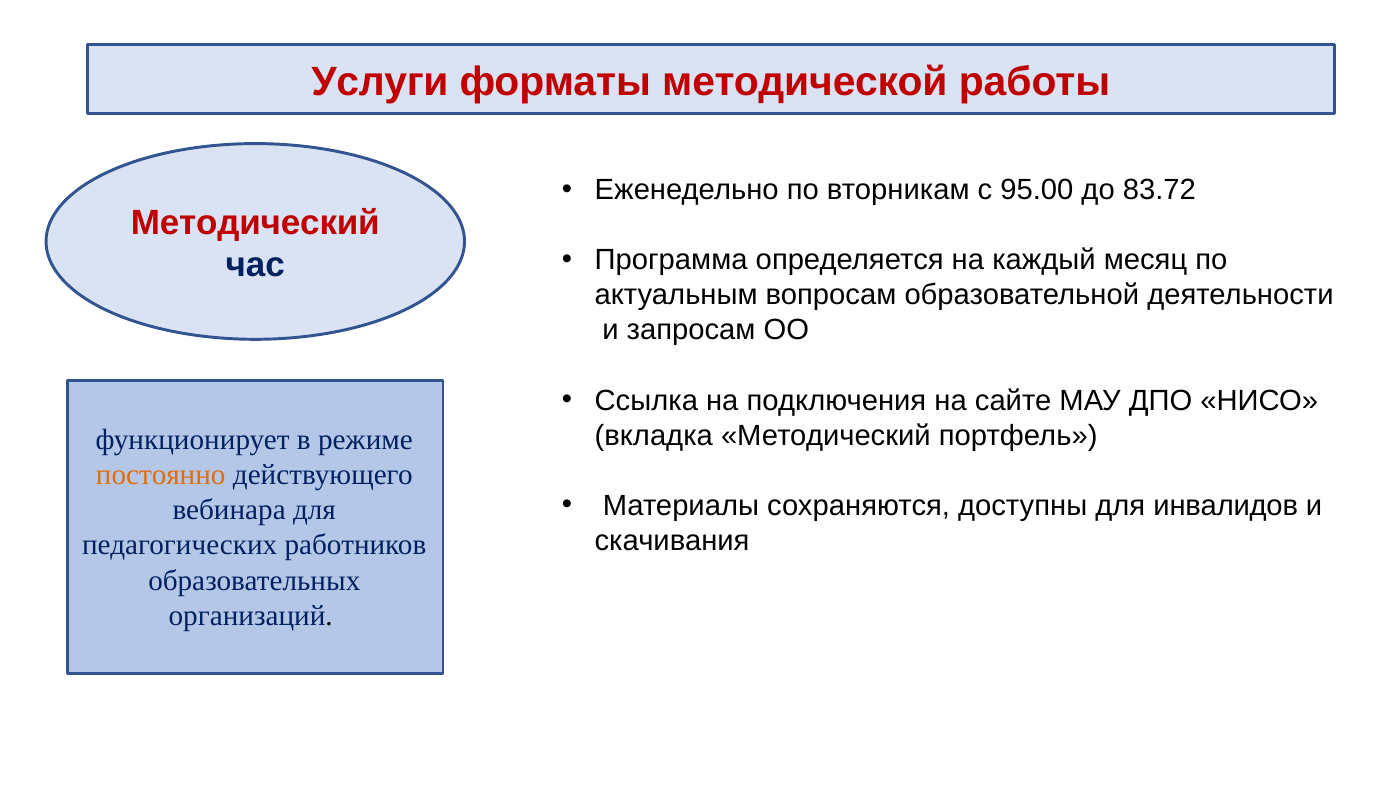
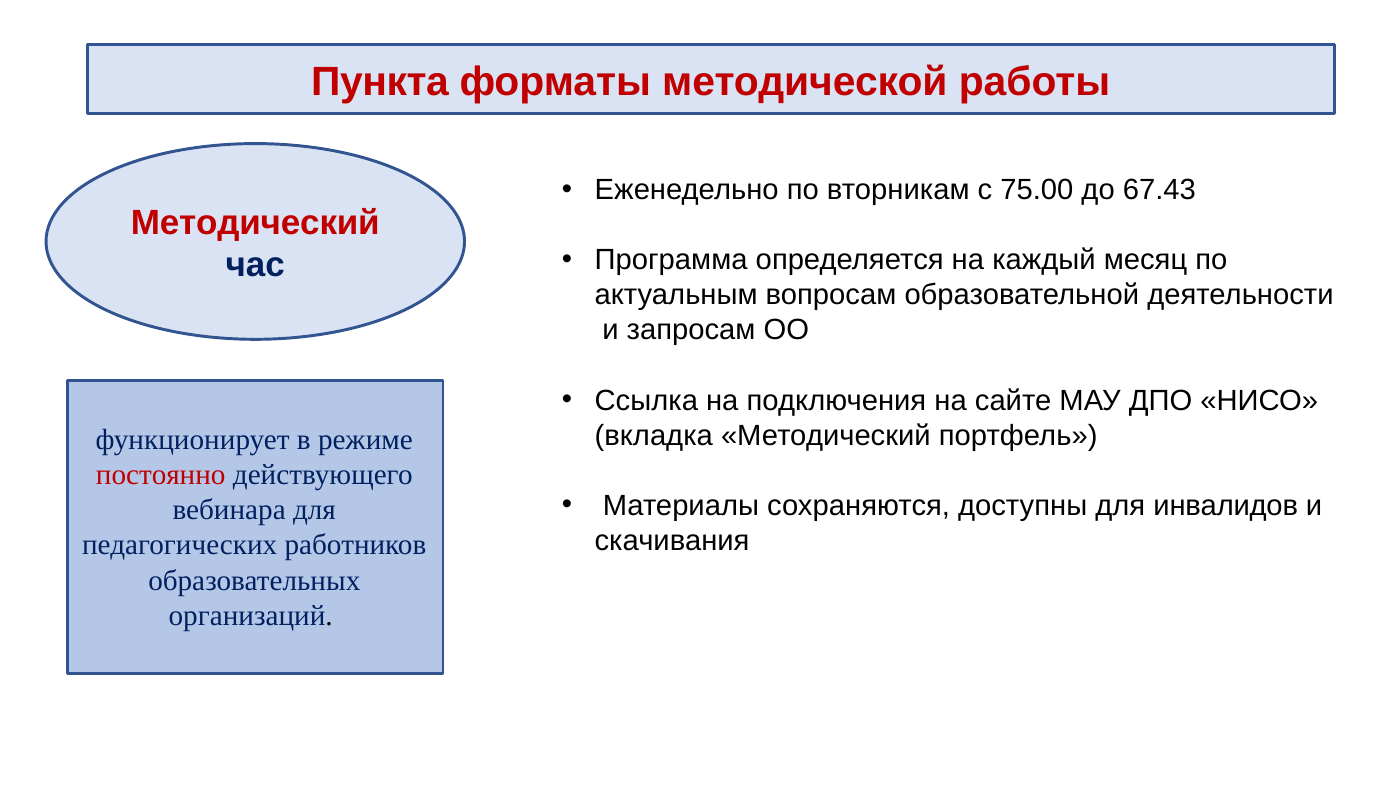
Услуги: Услуги -> Пункта (380, 82)
95.00: 95.00 -> 75.00 (1037, 190)
83.72: 83.72 -> 67.43 (1159, 190)
постоянно colour: orange -> red (161, 475)
